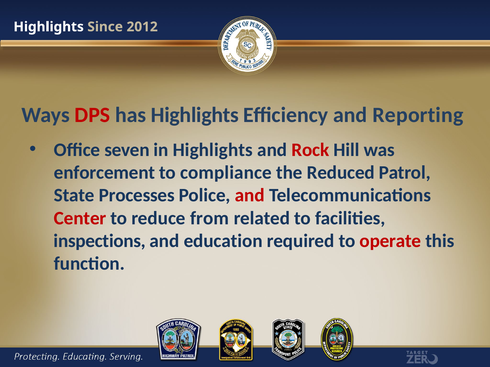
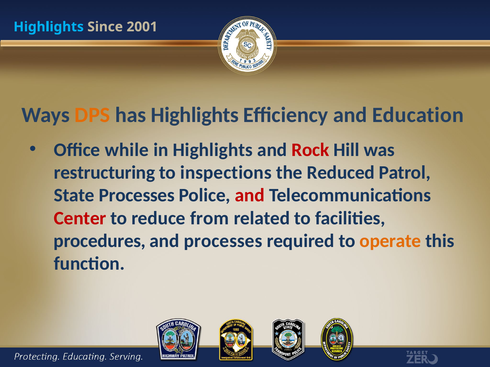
Highlights colour: white -> light blue (49, 27)
2012: 2012 -> 2001 (142, 27)
DPS colour: red -> orange (92, 115)
Reporting: Reporting -> Education (418, 115)
seven: seven -> while (127, 150)
enforcement: enforcement -> restructuring (104, 173)
compliance: compliance -> inspections (226, 173)
inspections: inspections -> procedures (100, 241)
and education: education -> processes (223, 241)
operate colour: red -> orange (390, 241)
